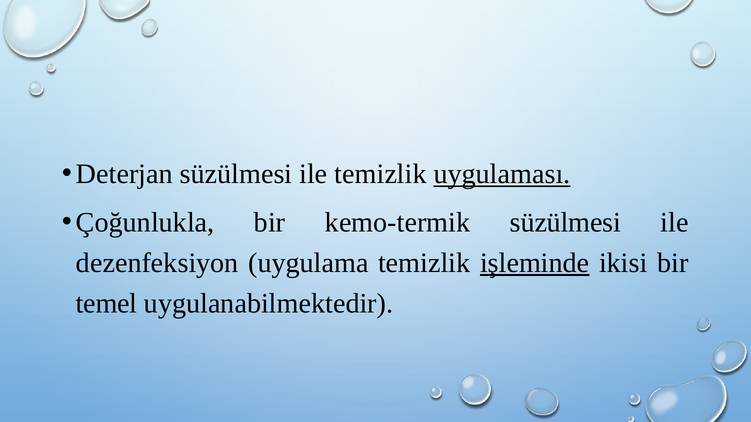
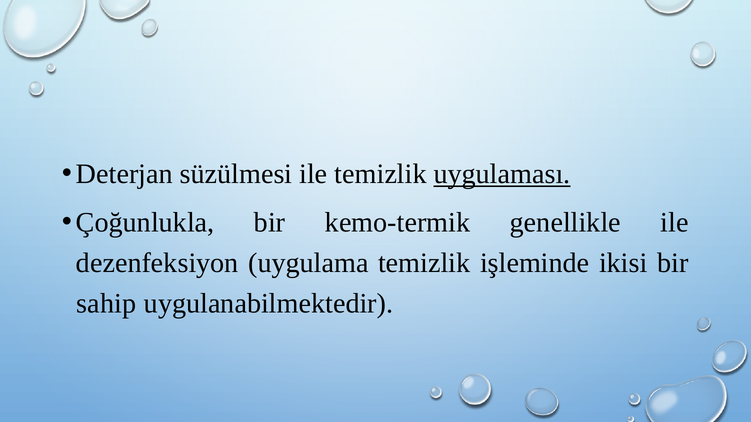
kemo-termik süzülmesi: süzülmesi -> genellikle (565, 223)
işleminde underline: present -> none (535, 263)
temel: temel -> sahip (106, 304)
